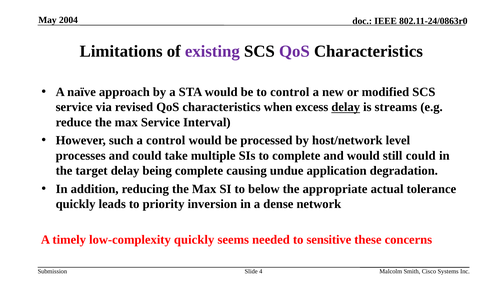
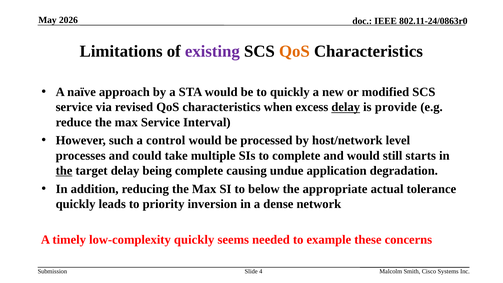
2004: 2004 -> 2026 (68, 20)
QoS colour: purple -> orange (294, 51)
to control: control -> quickly (290, 92)
streams: streams -> provide (396, 107)
still could: could -> starts (421, 156)
the underline: none -> present (64, 171)
sensitive: sensitive -> example (329, 240)
